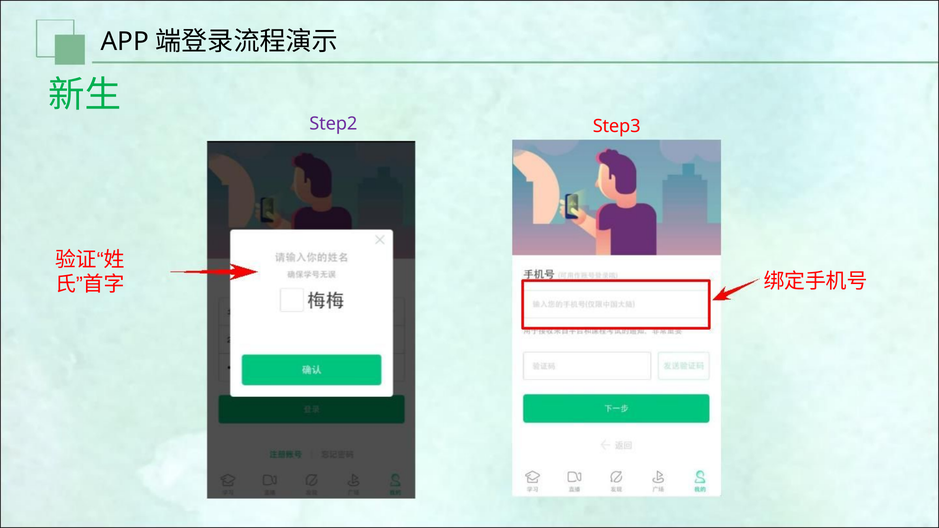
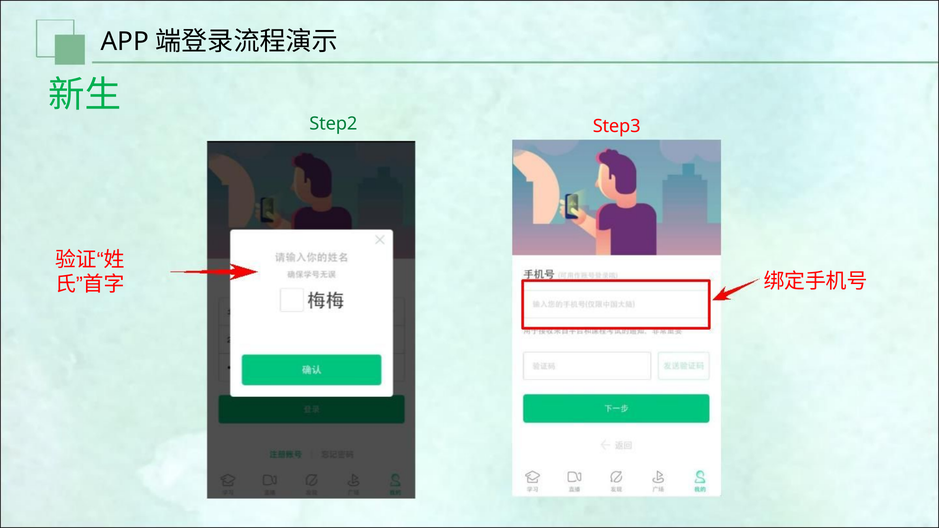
Step2 colour: purple -> green (333, 124)
